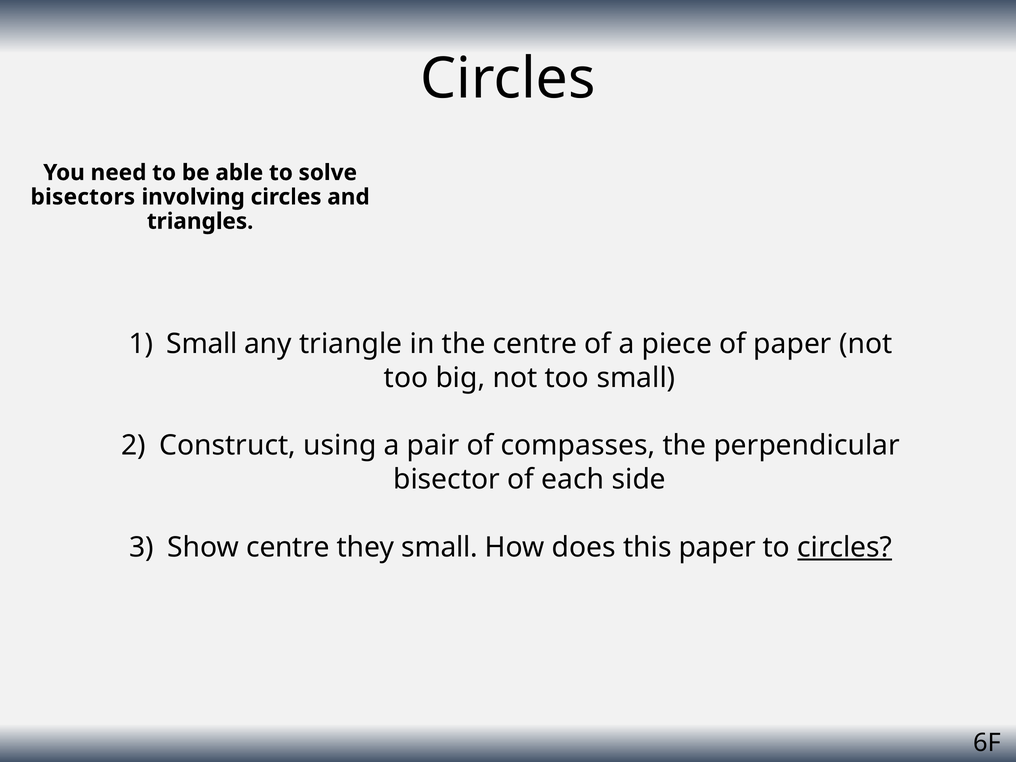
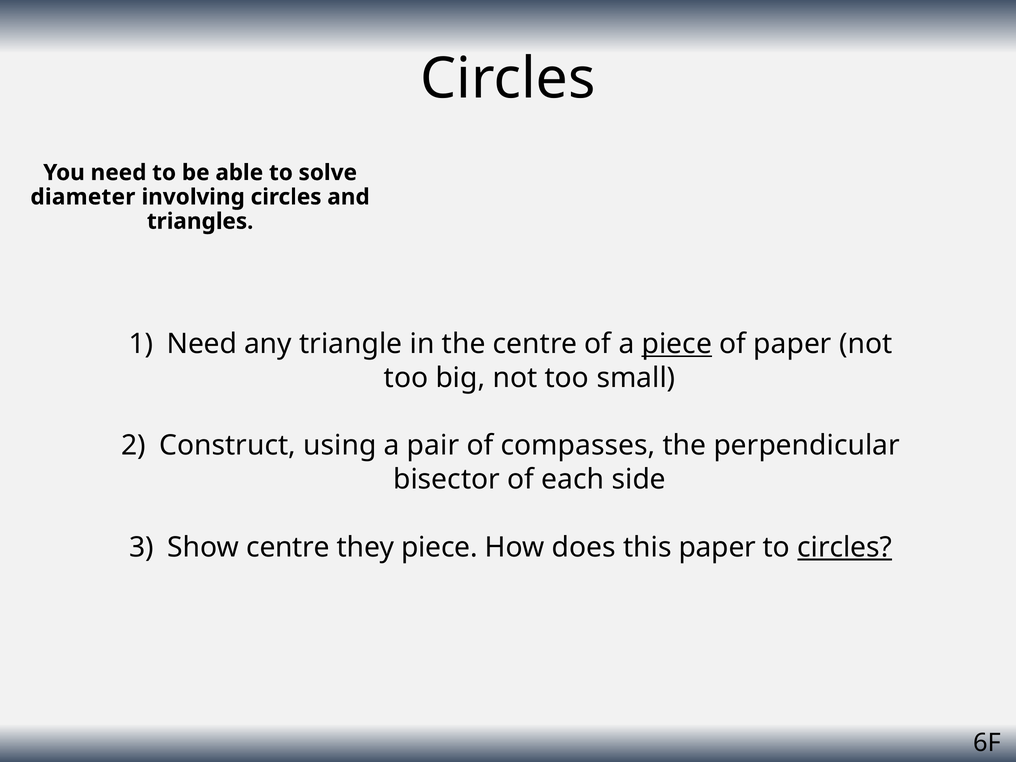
bisectors: bisectors -> diameter (83, 197)
Small: Small -> Need (202, 344)
piece underline: none -> present (677, 344)
they small: small -> piece (440, 547)
